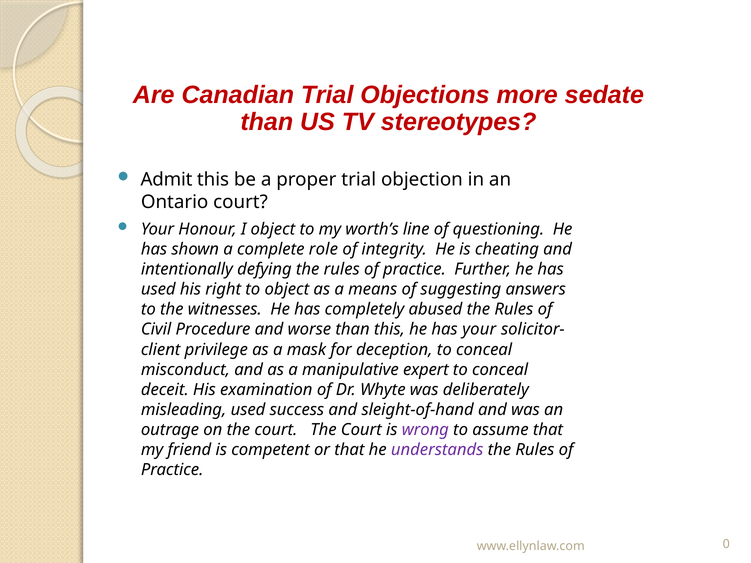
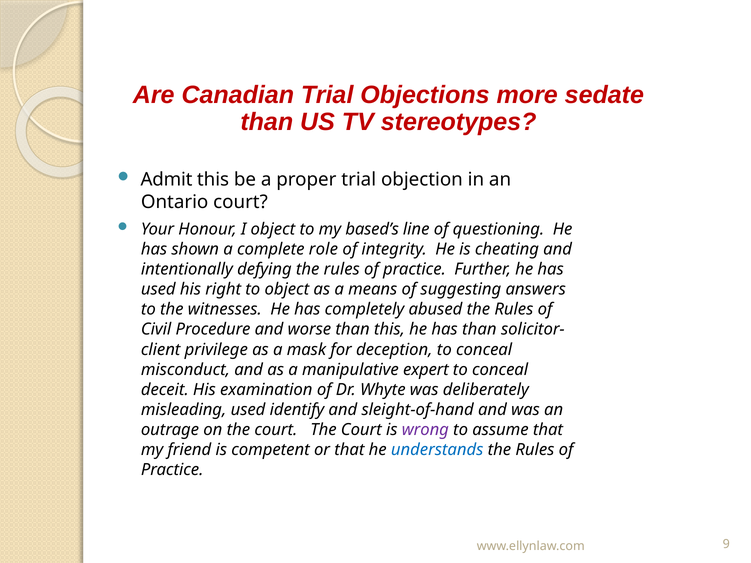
worth’s: worth’s -> based’s (372, 230)
has your: your -> than (479, 330)
success: success -> identify (297, 410)
understands colour: purple -> blue (437, 450)
0: 0 -> 9 (726, 545)
